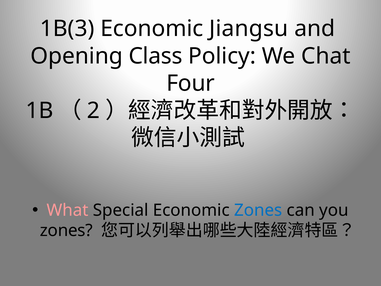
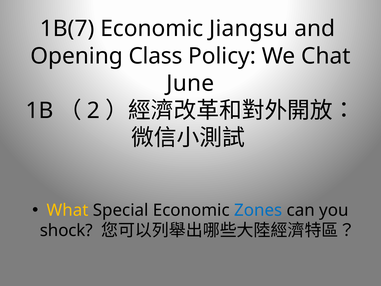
1B(3: 1B(3 -> 1B(7 (67, 29)
Four: Four -> June (190, 83)
What colour: pink -> yellow (67, 210)
zones: zones -> shock (66, 230)
